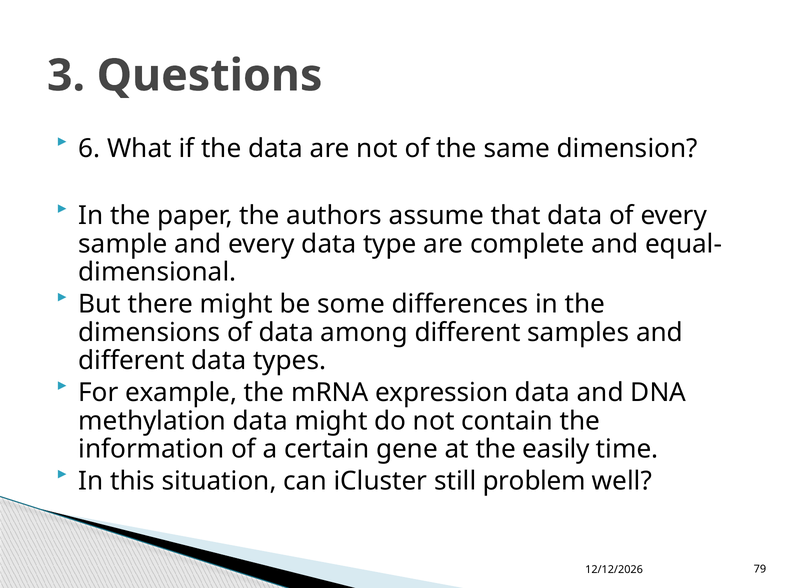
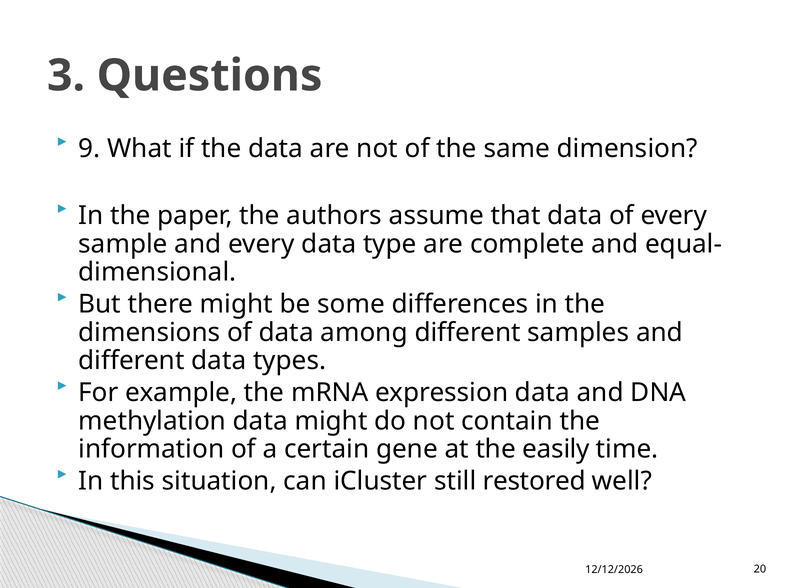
6: 6 -> 9 (89, 149)
problem: problem -> restored (534, 482)
79: 79 -> 20 (760, 570)
